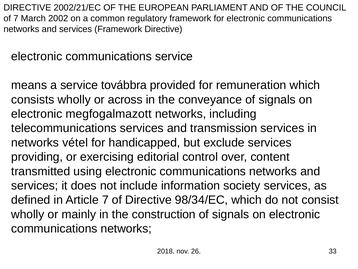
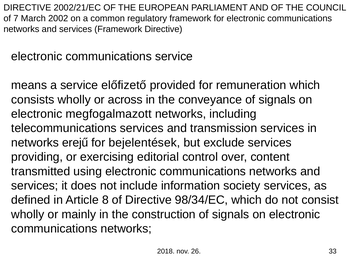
továbbra: továbbra -> előfizető (124, 85)
vétel: vétel -> erejű (75, 142)
handicapped: handicapped -> bejelentések (144, 142)
Article 7: 7 -> 8 (105, 200)
